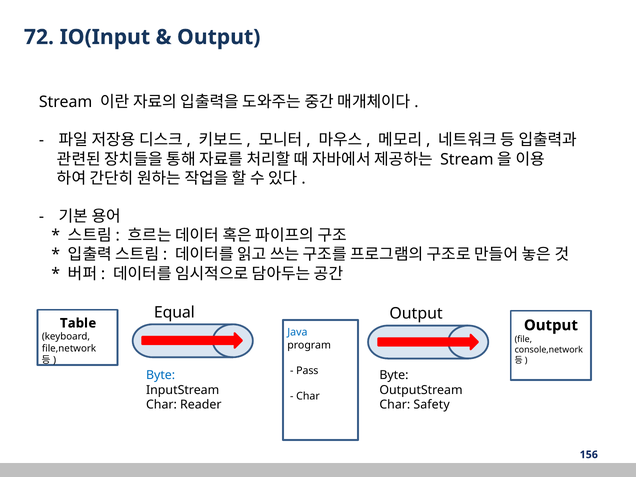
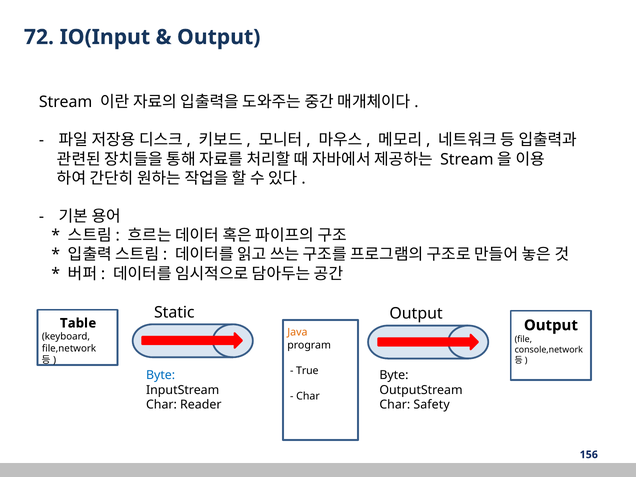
Equal: Equal -> Static (174, 312)
Java colour: blue -> orange (297, 332)
Pass: Pass -> True (307, 371)
